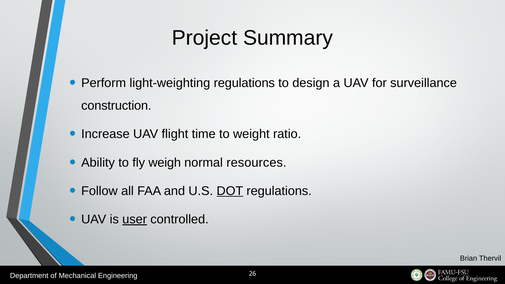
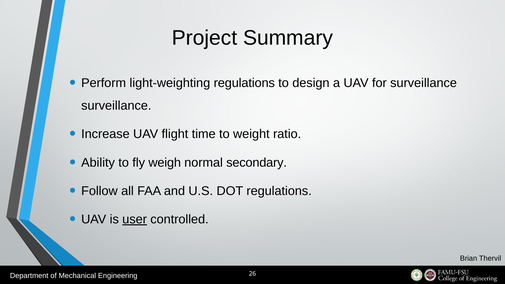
construction: construction -> surveillance (116, 106)
resources: resources -> secondary (257, 163)
DOT underline: present -> none (230, 191)
